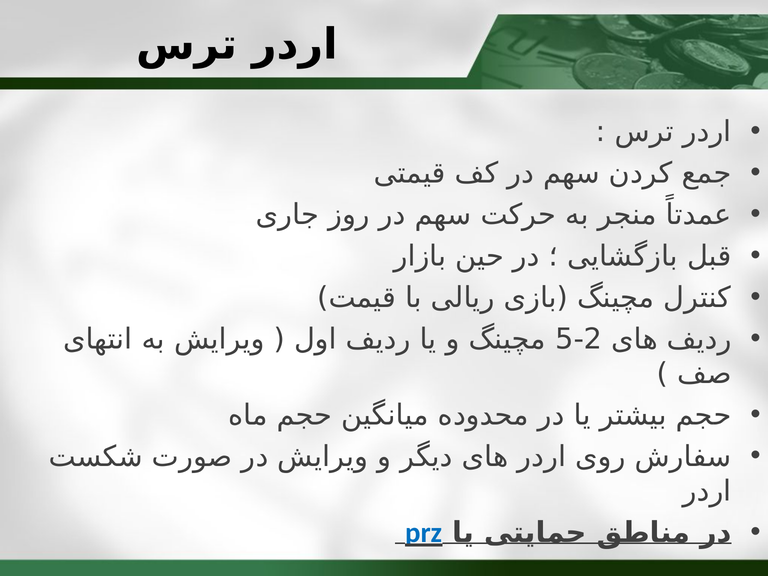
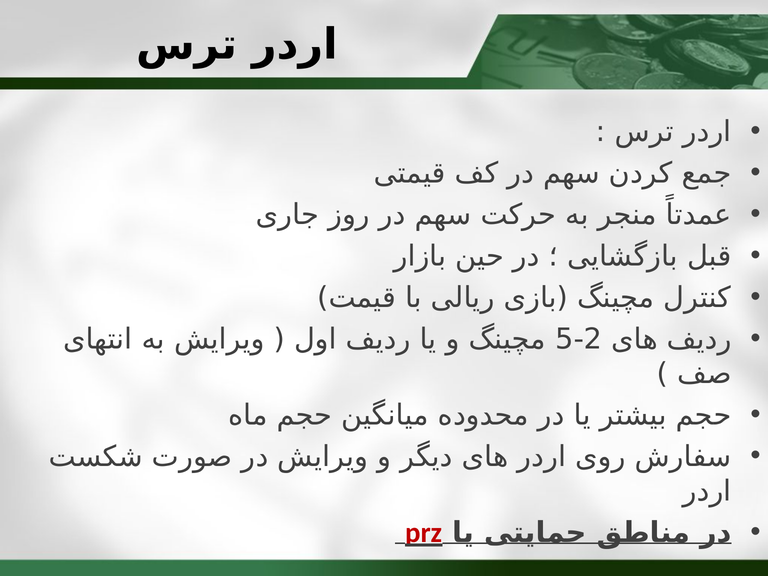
prz colour: blue -> red (424, 533)
